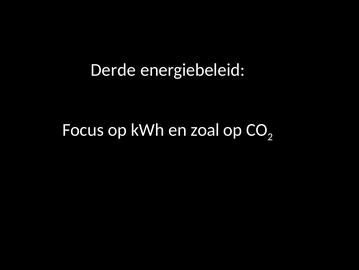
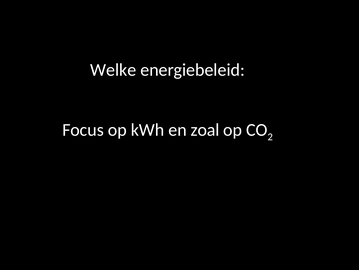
Derde: Derde -> Welke (113, 70)
